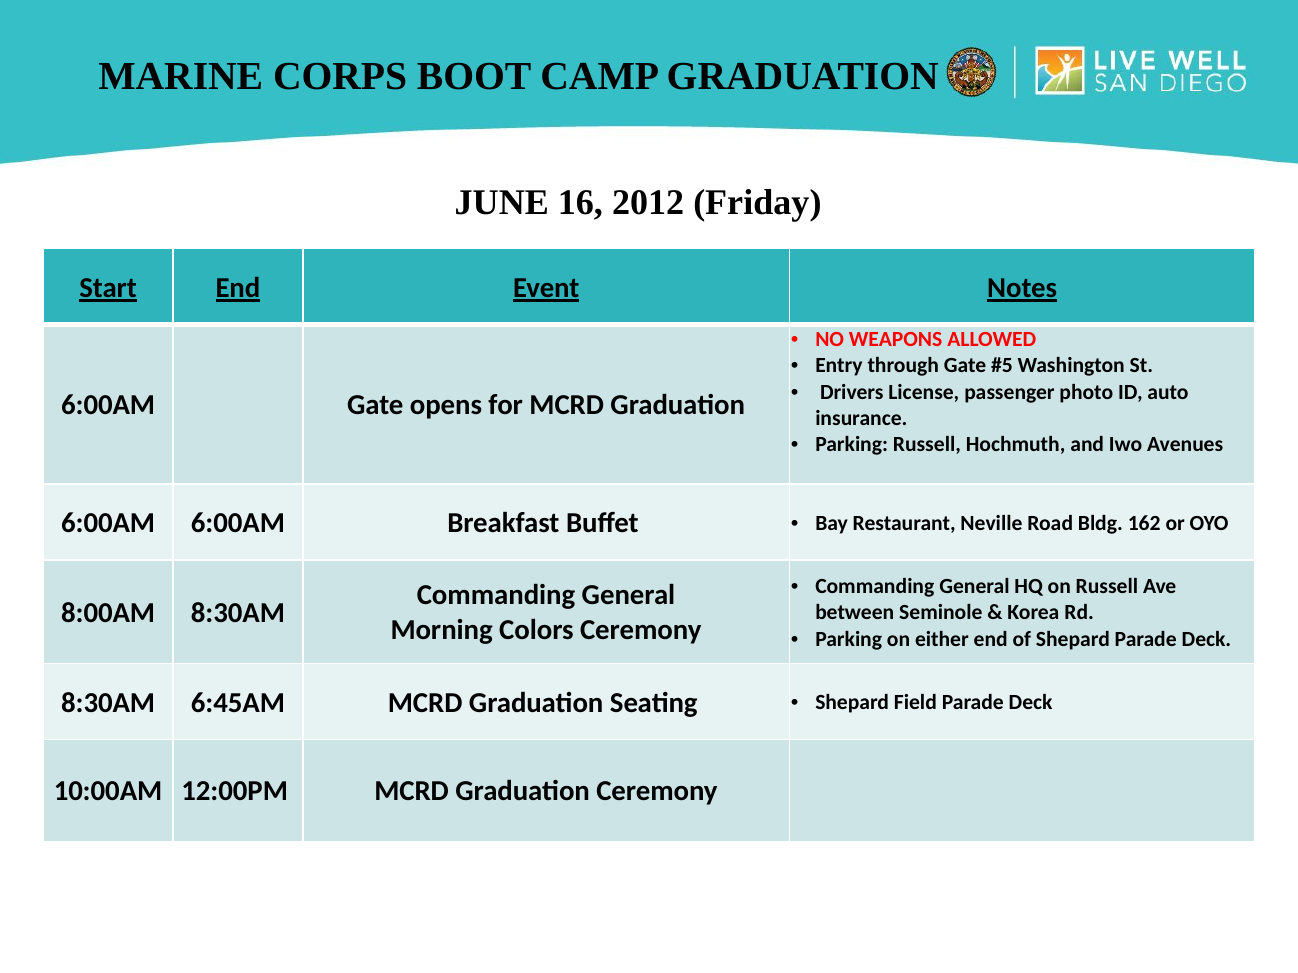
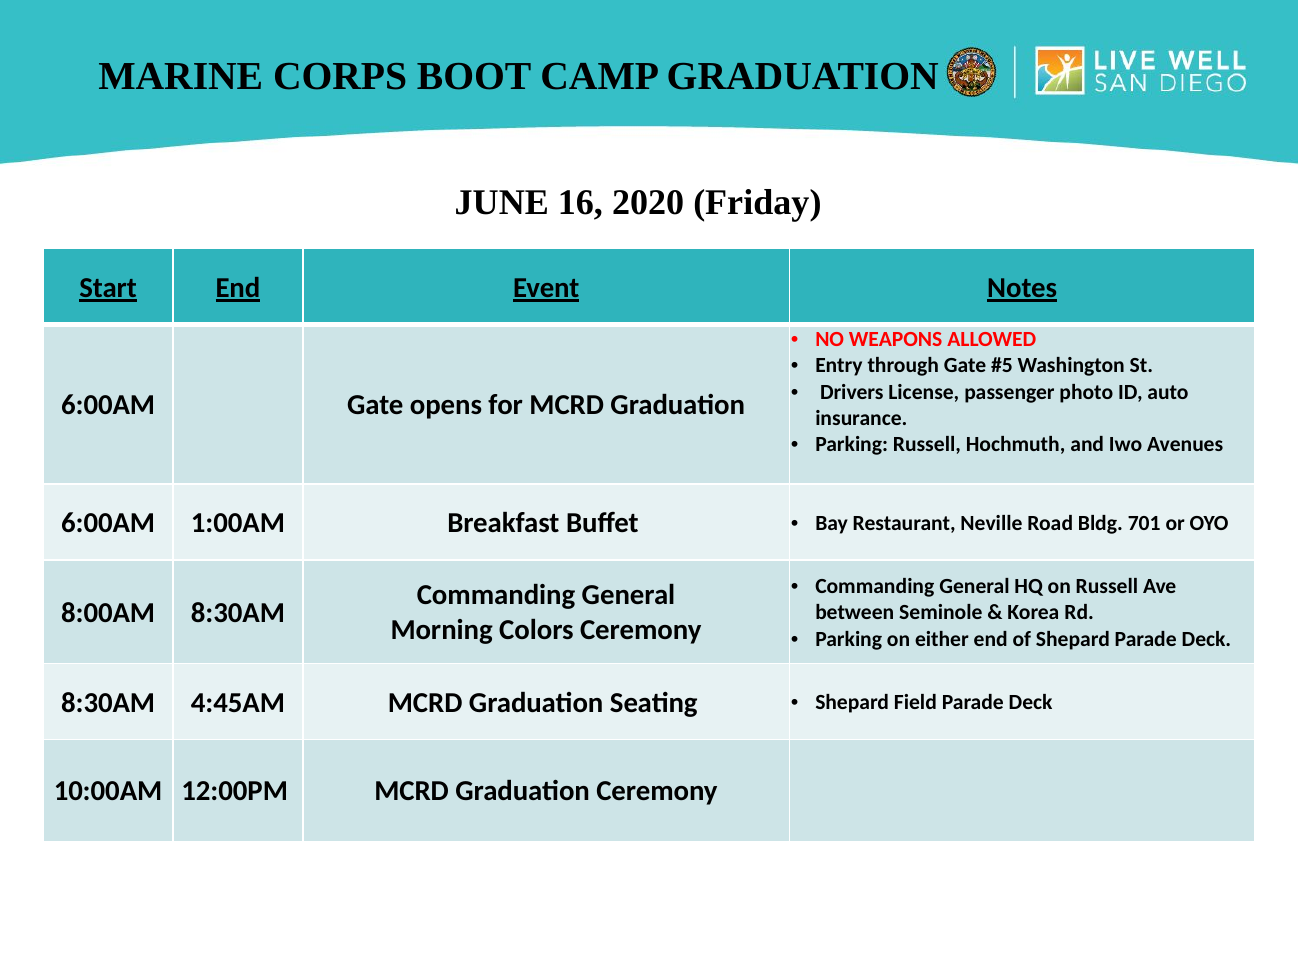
2012: 2012 -> 2020 (648, 203)
6:00AM 6:00AM: 6:00AM -> 1:00AM (238, 523)
162: 162 -> 701 (1144, 523)
6:45AM: 6:45AM -> 4:45AM (238, 703)
